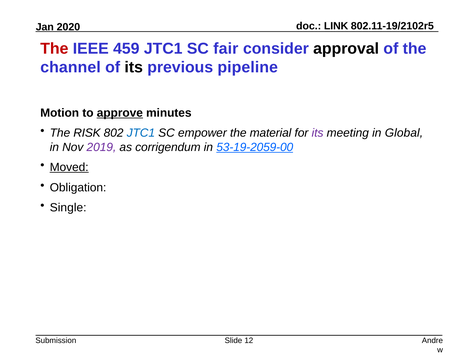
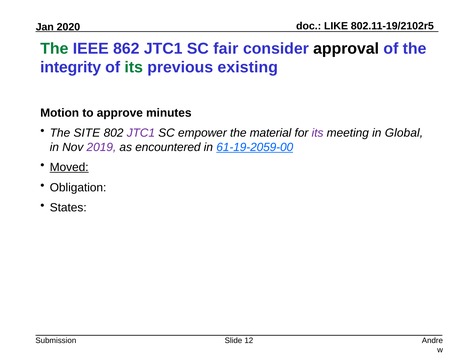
LINK: LINK -> LIKE (336, 26)
The colour: red -> green (54, 49)
459: 459 -> 862 (126, 49)
channel: channel -> integrity (71, 67)
its colour: black -> green (134, 67)
pipeline: pipeline -> existing (248, 67)
approve underline: present -> none (120, 113)
RISK: RISK -> SITE (87, 133)
JTC1 colour: blue -> purple (141, 133)
corrigendum: corrigendum -> encountered (168, 147)
53-19-2059-00: 53-19-2059-00 -> 61-19-2059-00 (255, 147)
Single: Single -> States (68, 208)
